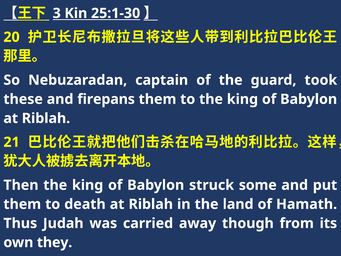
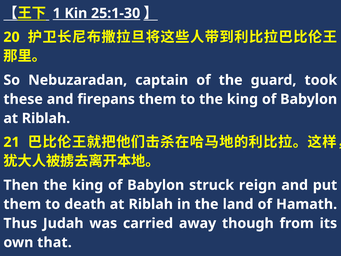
3: 3 -> 1 (57, 13)
some: some -> reign (258, 185)
they: they -> that (54, 242)
